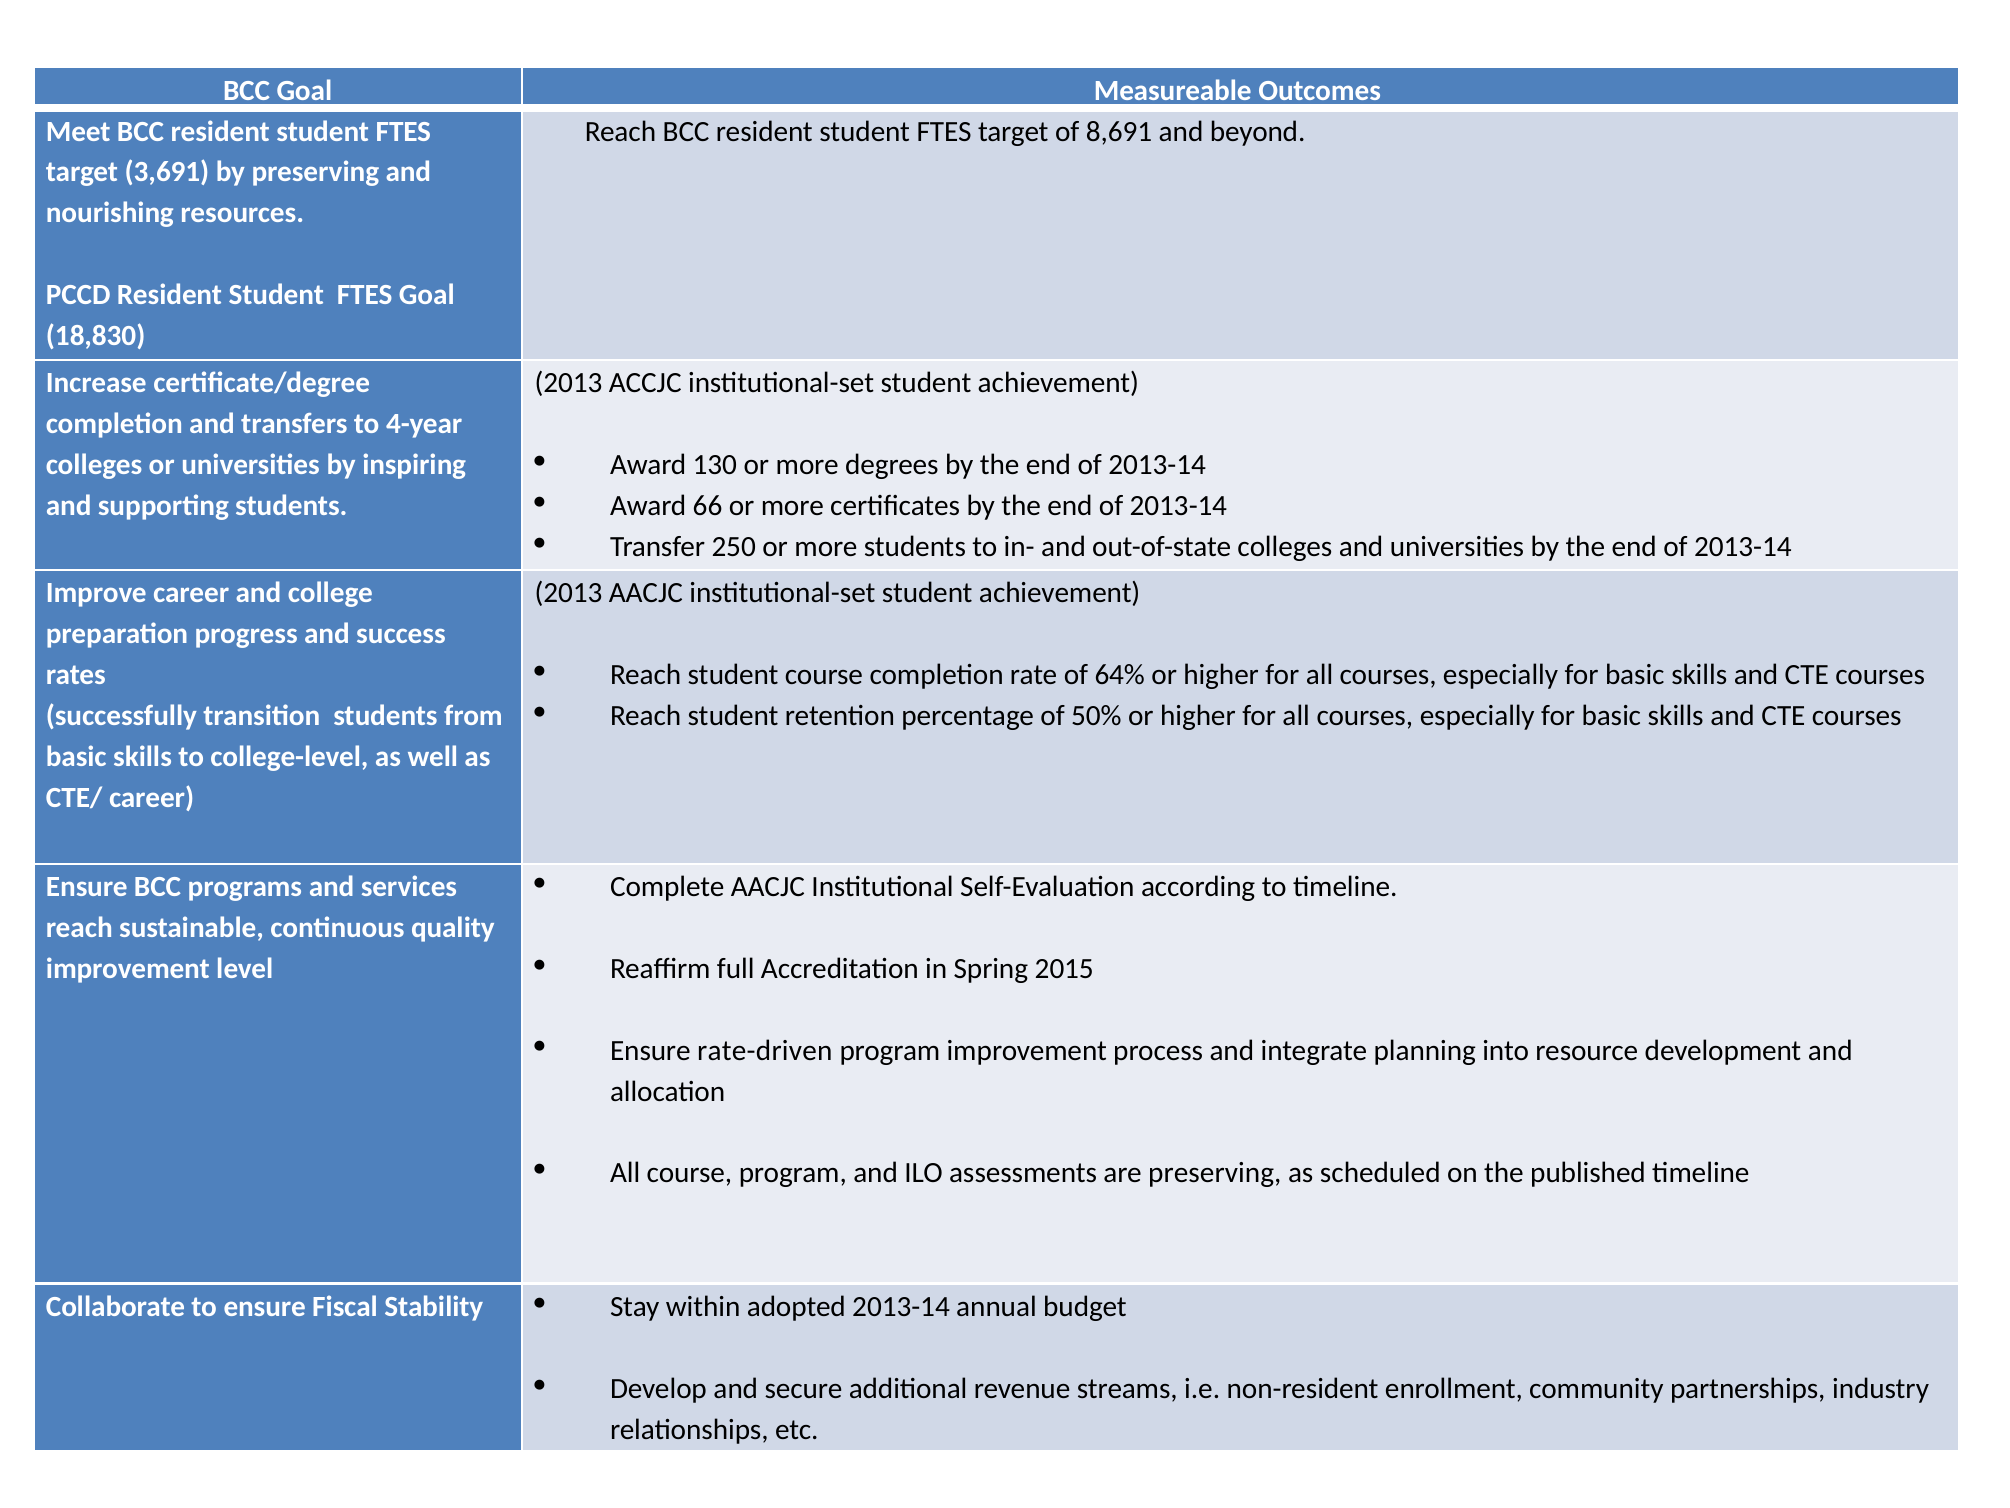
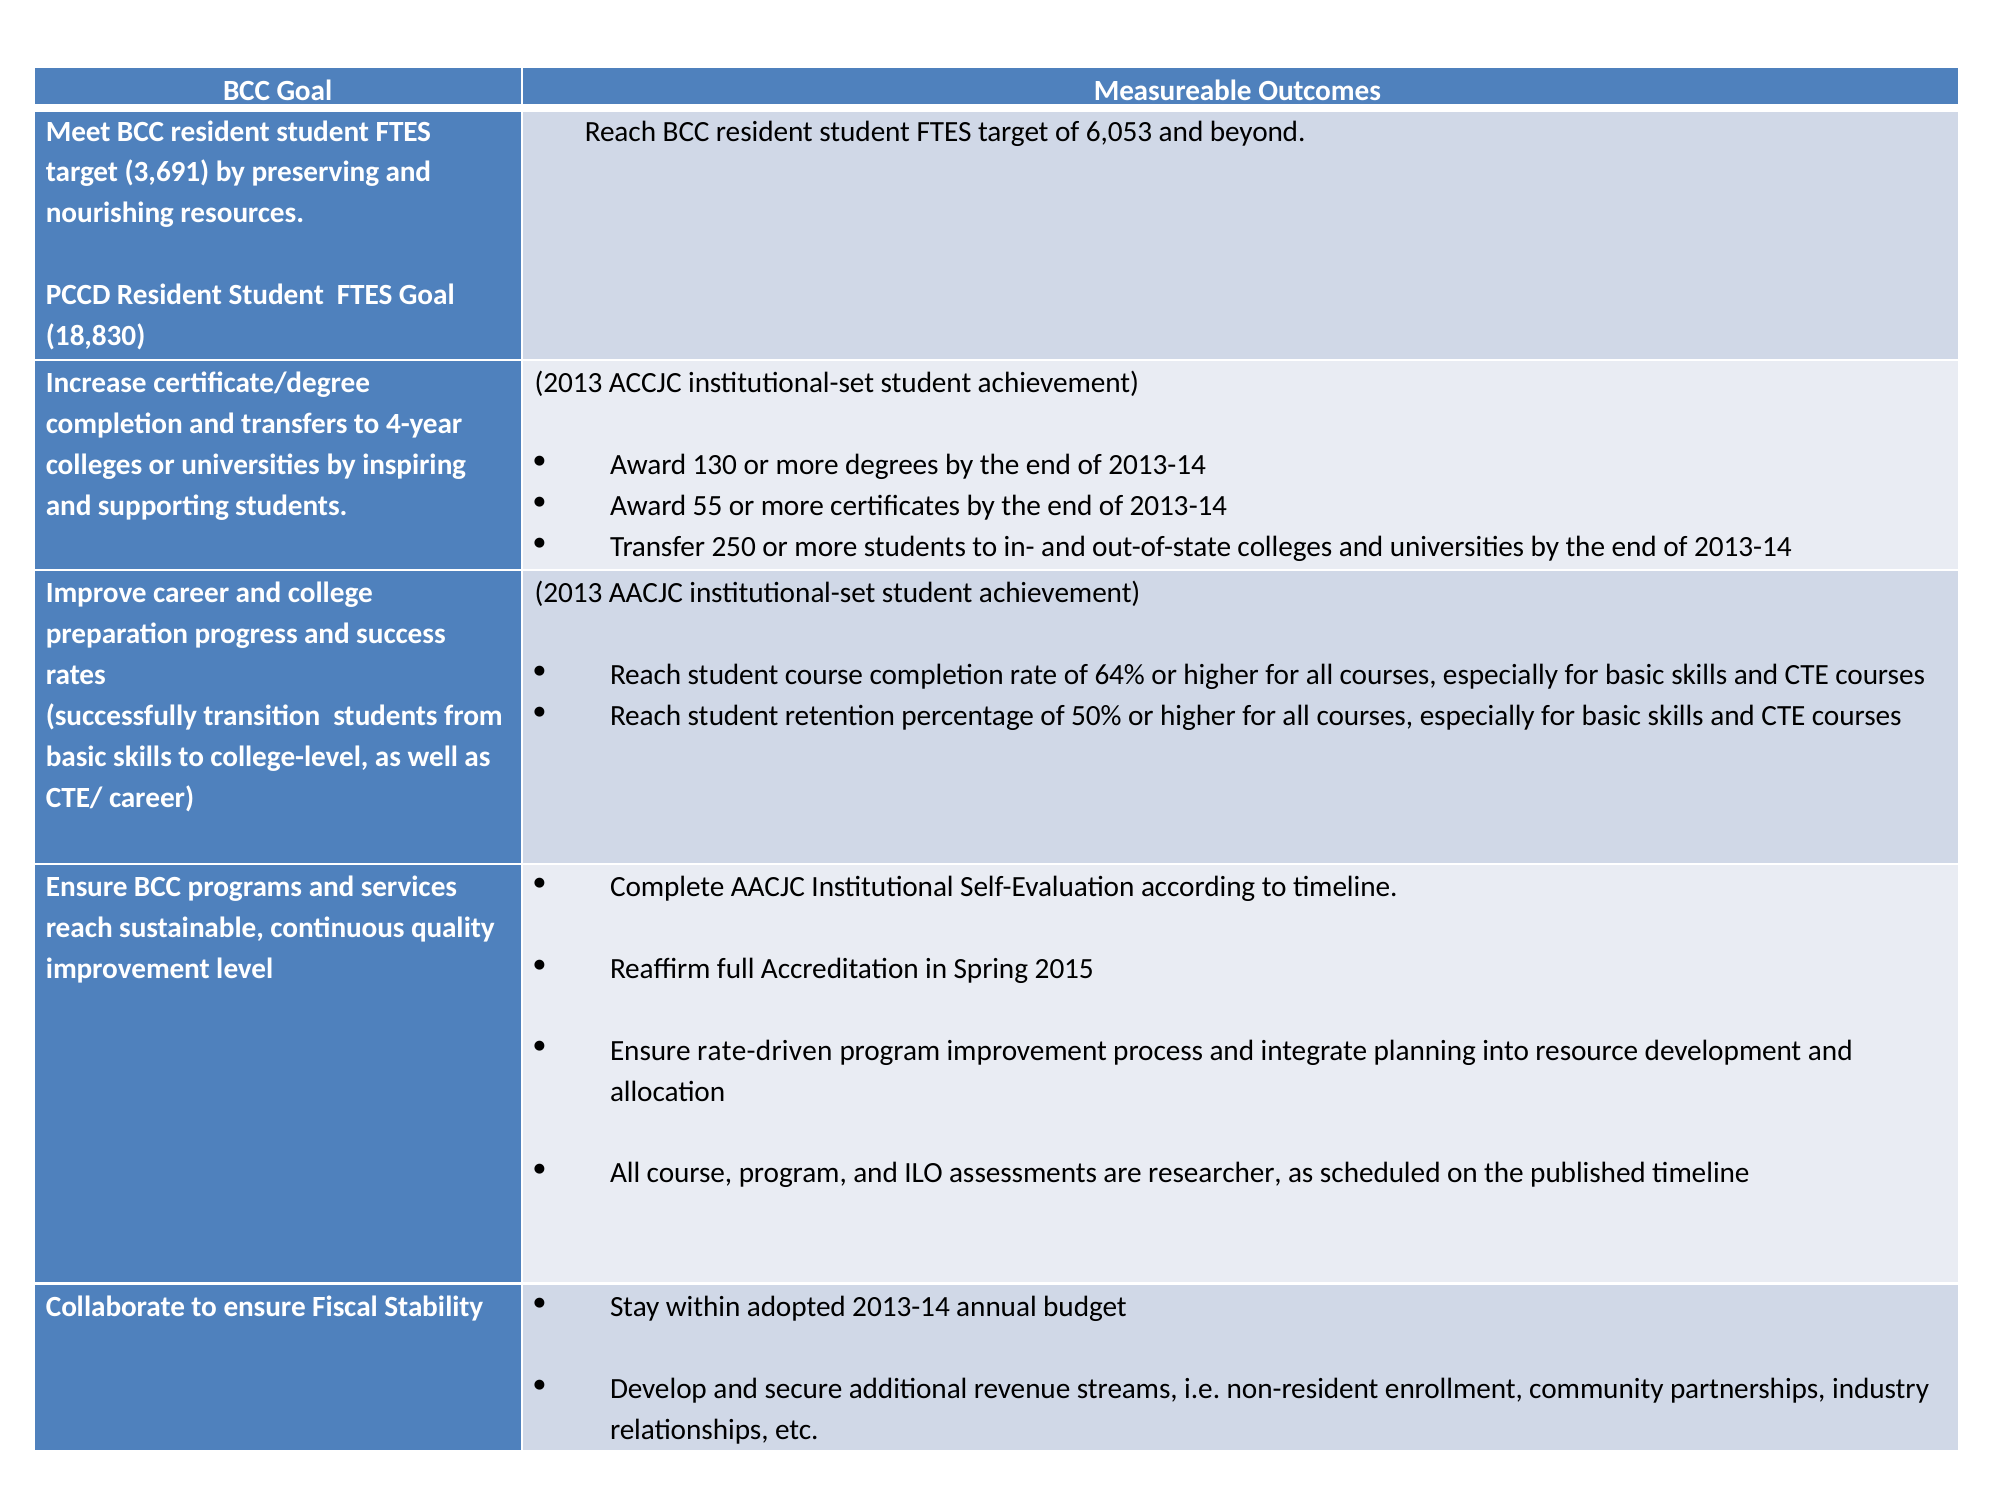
8,691: 8,691 -> 6,053 (1119, 131)
66: 66 -> 55 (708, 506)
are preserving: preserving -> researcher (1215, 1173)
